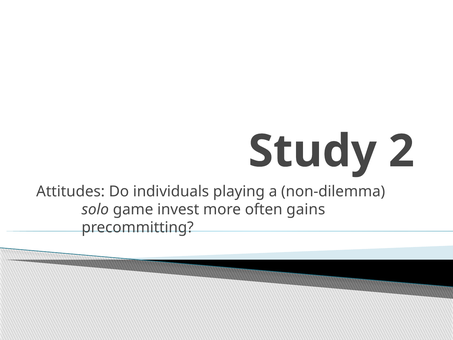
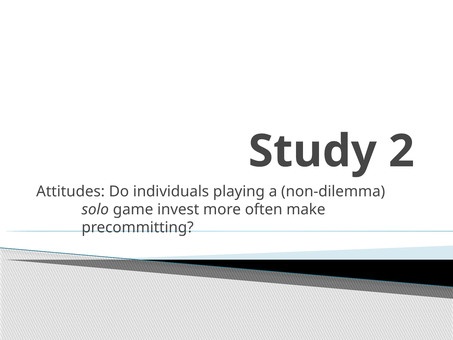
gains: gains -> make (306, 209)
